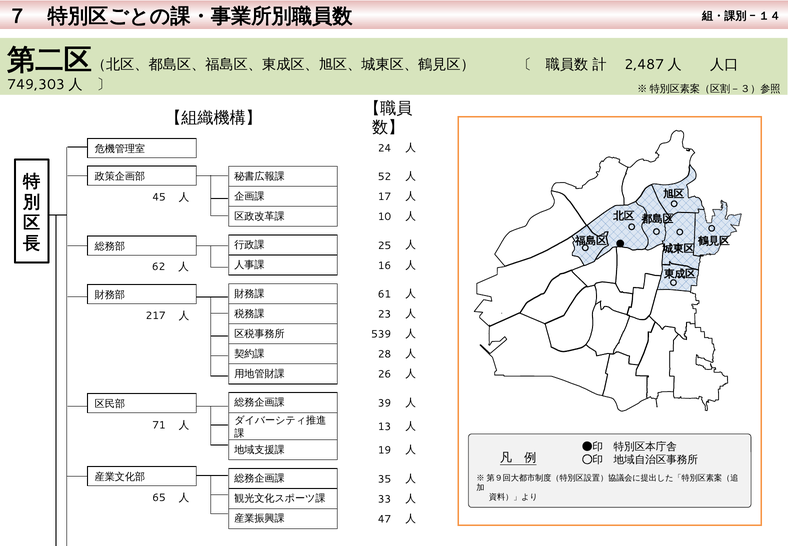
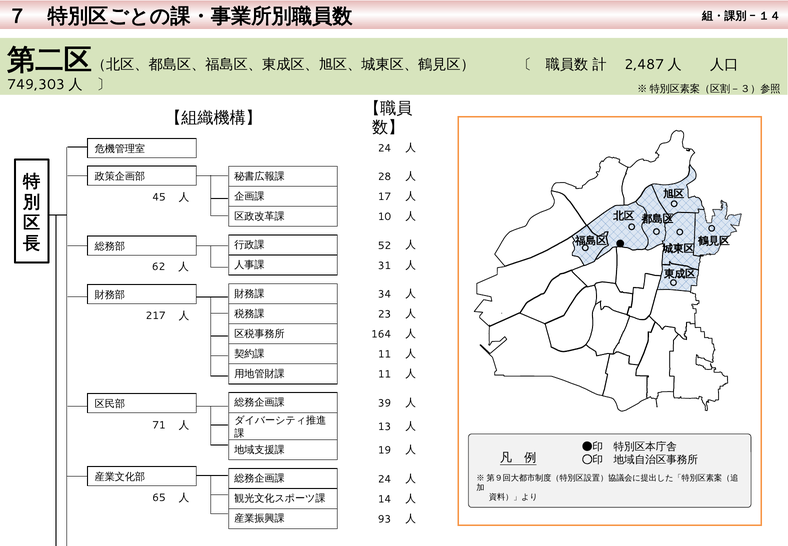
52: 52 -> 28 (384, 177)
25: 25 -> 52 (384, 245)
16: 16 -> 31 (384, 265)
61: 61 -> 34 (384, 294)
539: 539 -> 164 (381, 334)
28: 28 -> 11 (384, 354)
26: 26 -> 11 (384, 374)
35: 35 -> 24 (384, 479)
33: 33 -> 14 (384, 499)
47: 47 -> 93 (384, 519)
